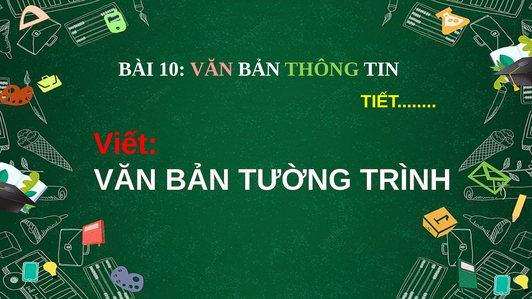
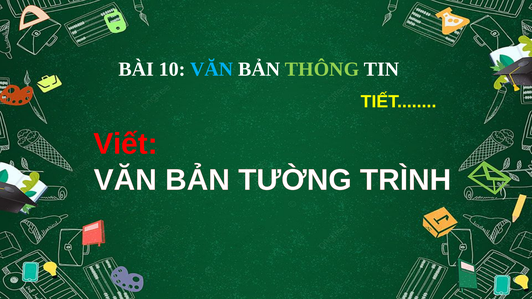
VĂN colour: pink -> light blue (212, 69)
